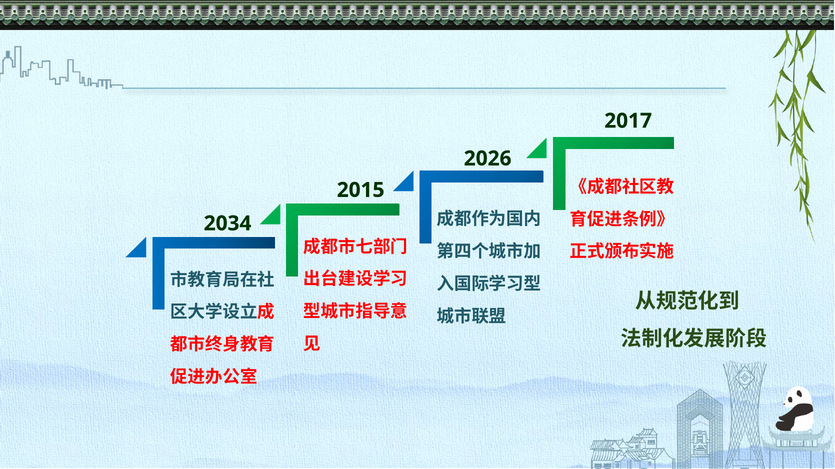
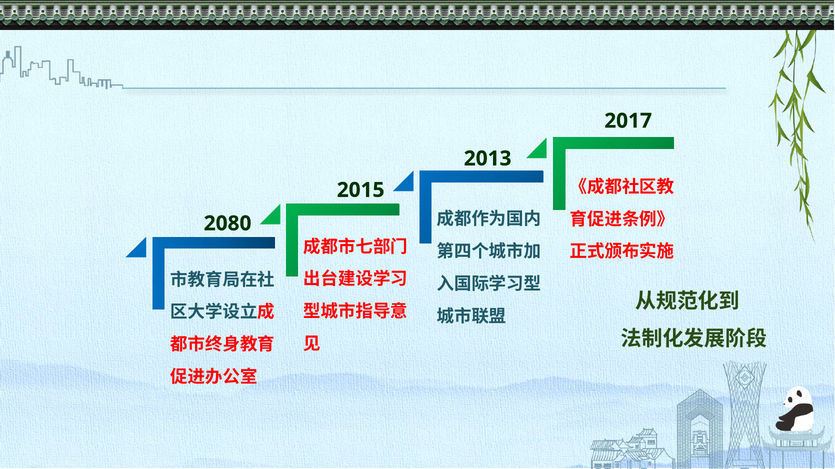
2026: 2026 -> 2013 (488, 159)
2034: 2034 -> 2080 (228, 224)
